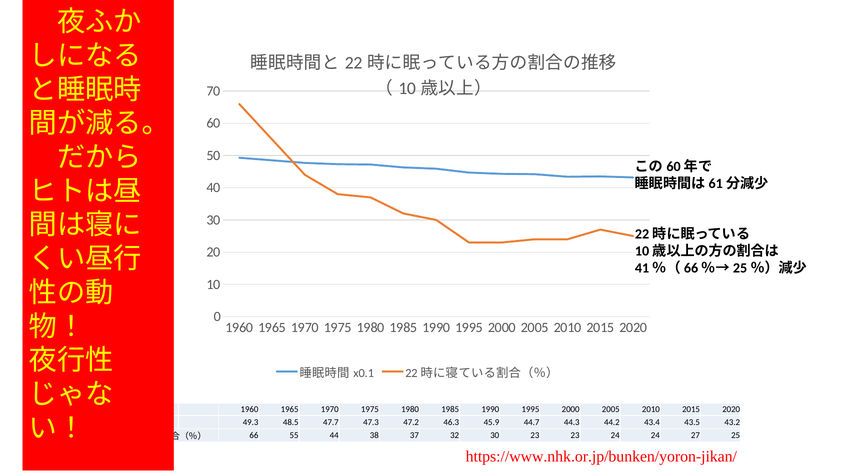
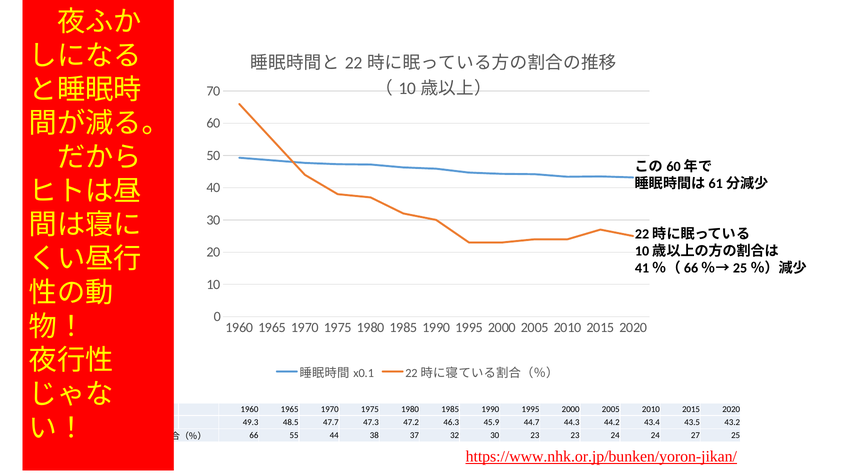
https://www.nhk.or.jp/bunken/yoron-jikan/ underline: none -> present (601, 457)
